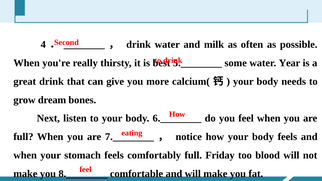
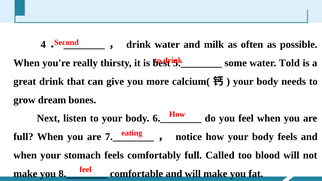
Year: Year -> Told (289, 63)
Friday: Friday -> Called (220, 155)
